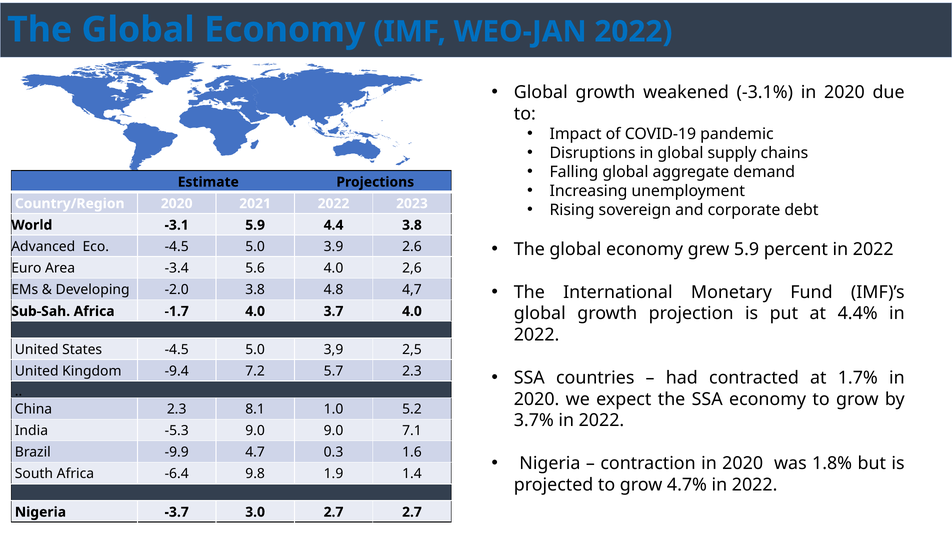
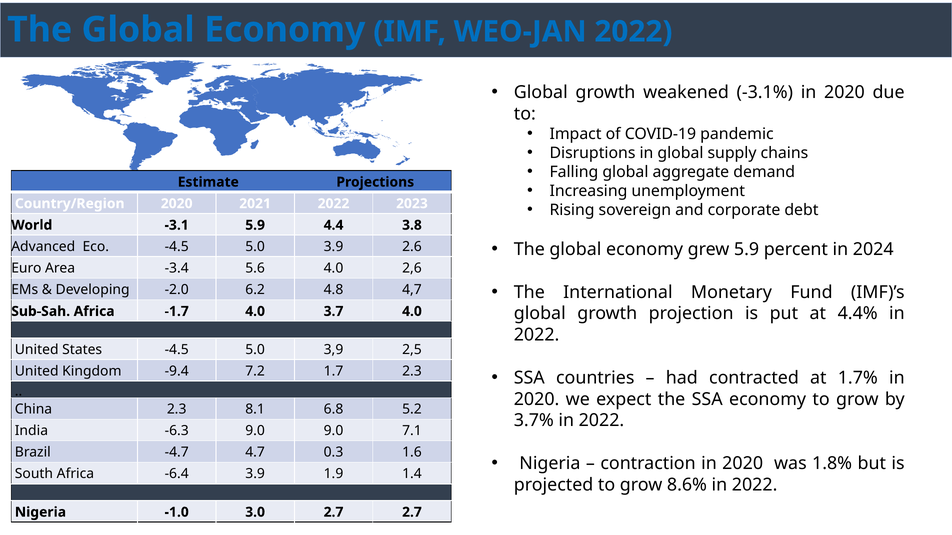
percent in 2022: 2022 -> 2024 (873, 250)
-2.0 3.8: 3.8 -> 6.2 (255, 290)
5.7: 5.7 -> 1.7 (334, 371)
1.0: 1.0 -> 6.8 (334, 410)
-5.3: -5.3 -> -6.3 (177, 431)
-9.9: -9.9 -> -4.7 (177, 453)
-6.4 9.8: 9.8 -> 3.9 (255, 474)
4.7%: 4.7% -> 8.6% (687, 485)
-3.7: -3.7 -> -1.0 (177, 513)
